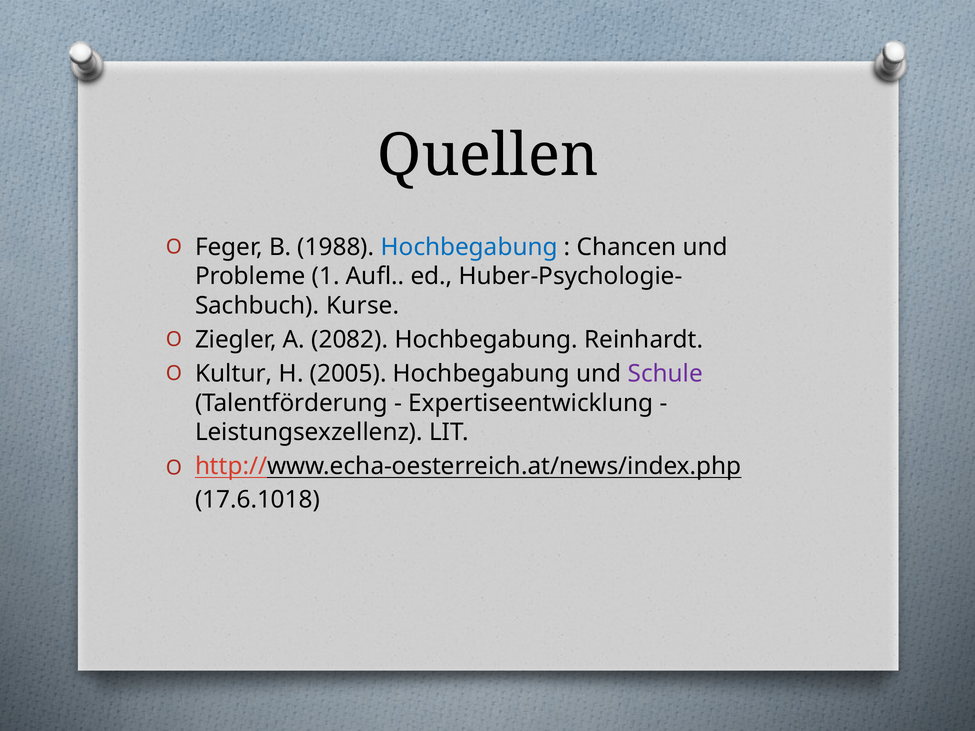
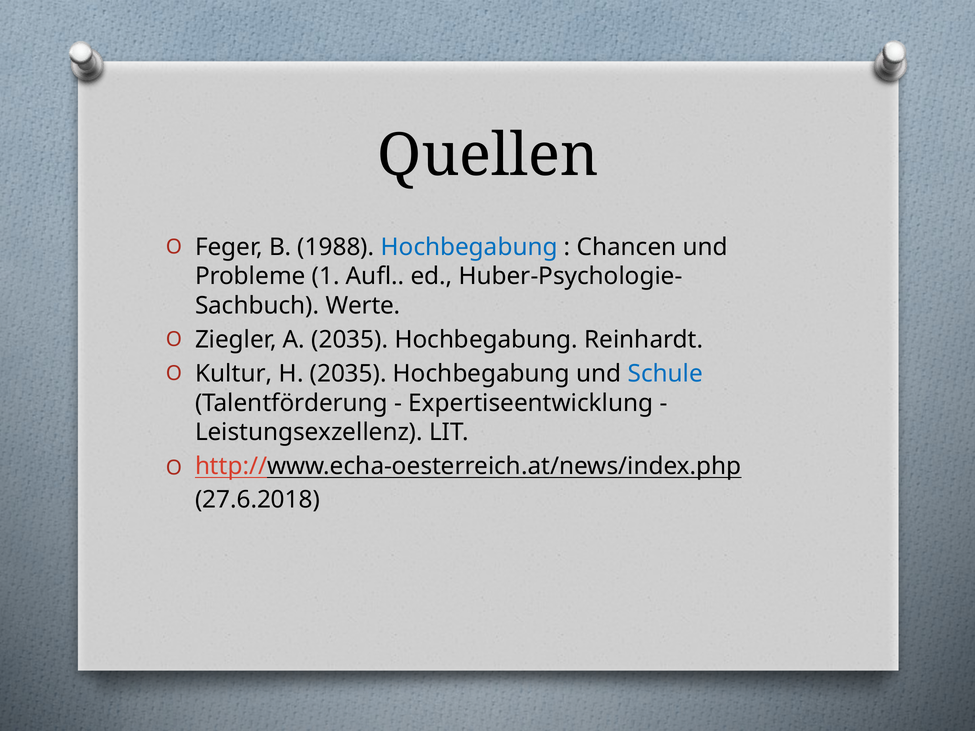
Kurse: Kurse -> Werte (363, 306)
A 2082: 2082 -> 2035 (350, 340)
H 2005: 2005 -> 2035 (348, 374)
Schule colour: purple -> blue (665, 374)
17.6.1018: 17.6.1018 -> 27.6.2018 (257, 500)
